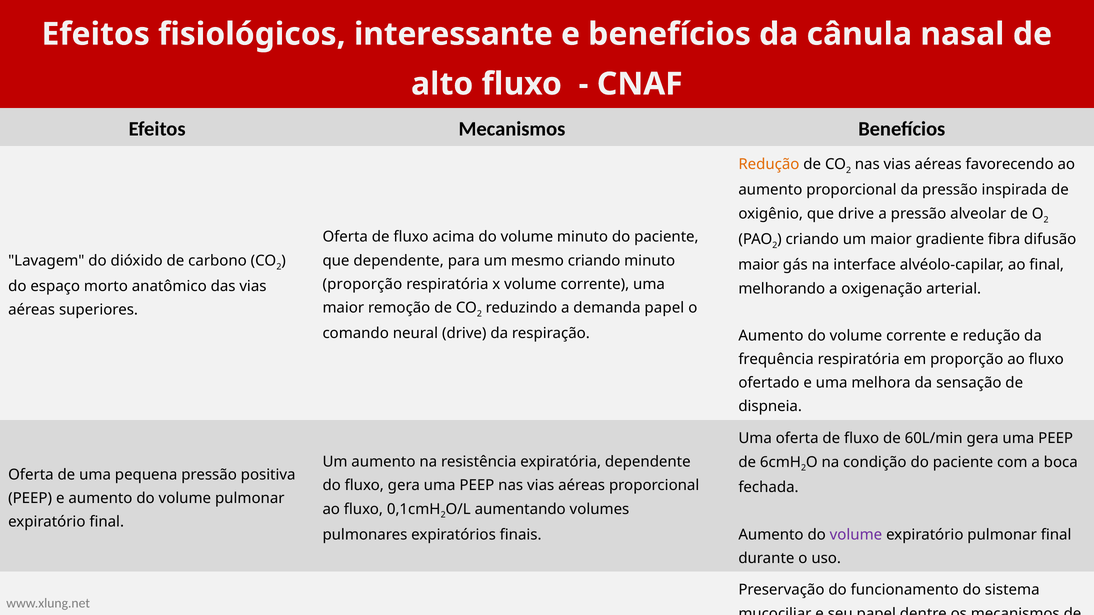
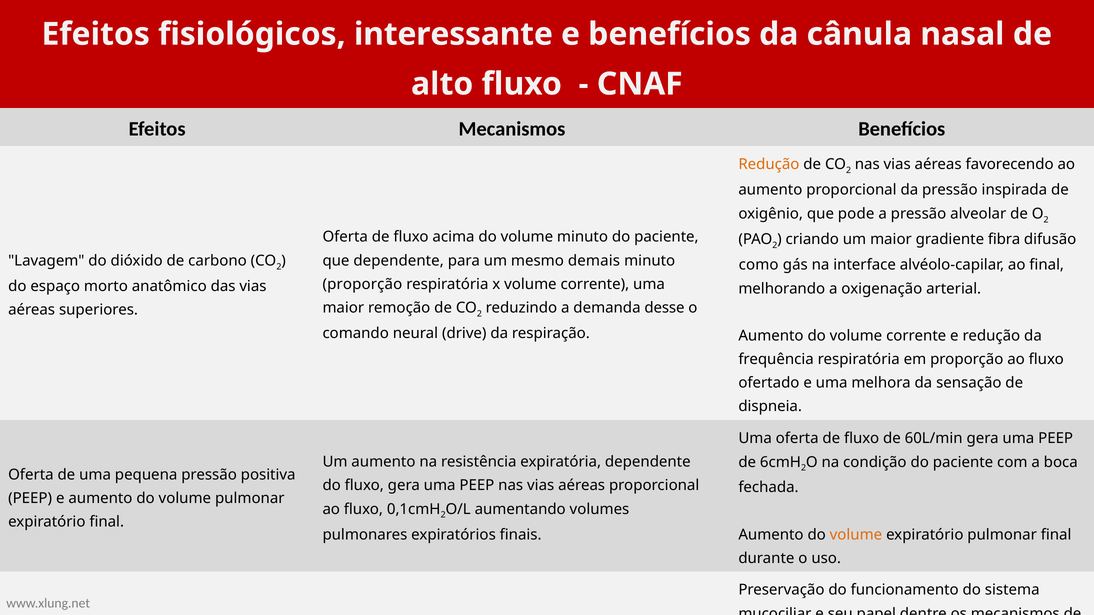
que drive: drive -> pode (856, 214)
mesmo criando: criando -> demais (594, 261)
maior: maior -> como (759, 265)
demanda papel: papel -> desse (664, 308)
volume colour: purple -> orange (856, 535)
